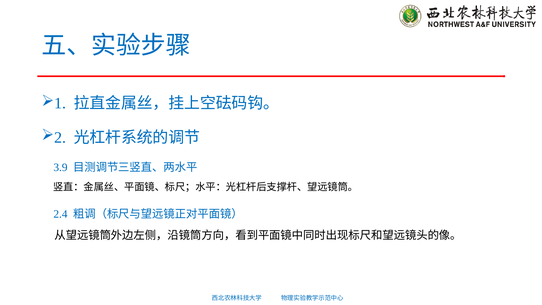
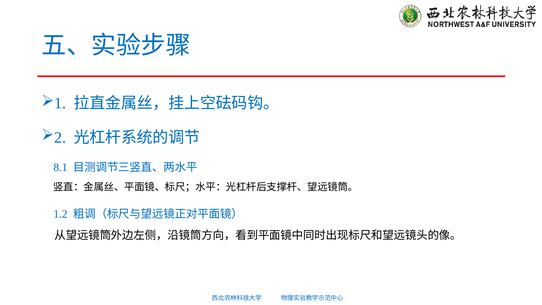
3.9: 3.9 -> 8.1 (60, 167)
2.4: 2.4 -> 1.2 (60, 214)
